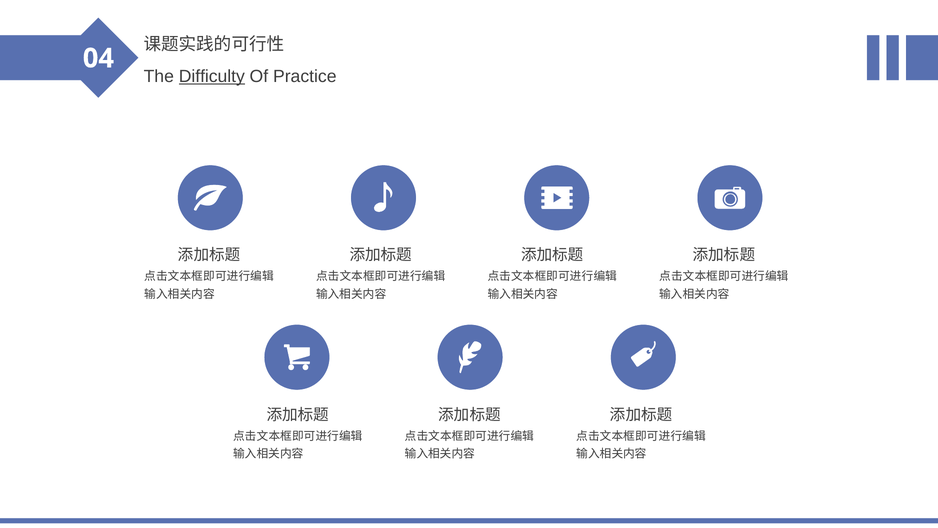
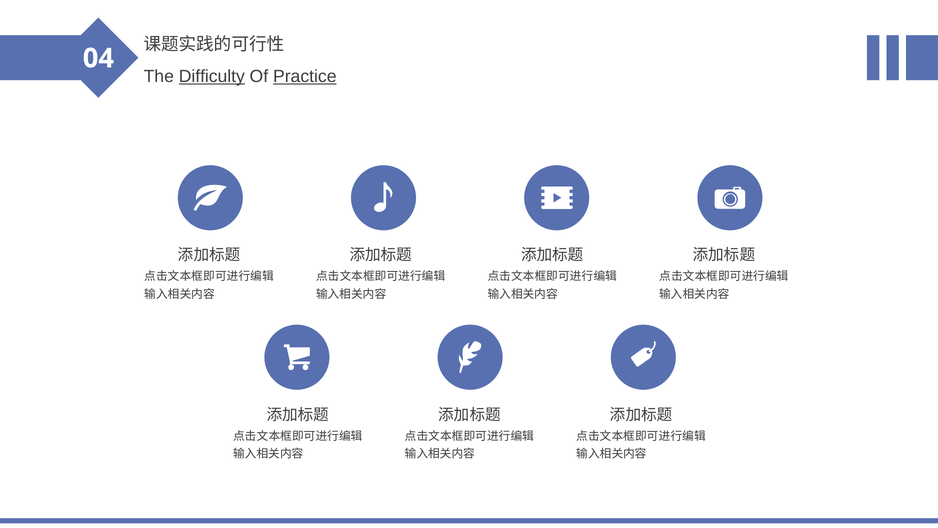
Practice underline: none -> present (305, 76)
